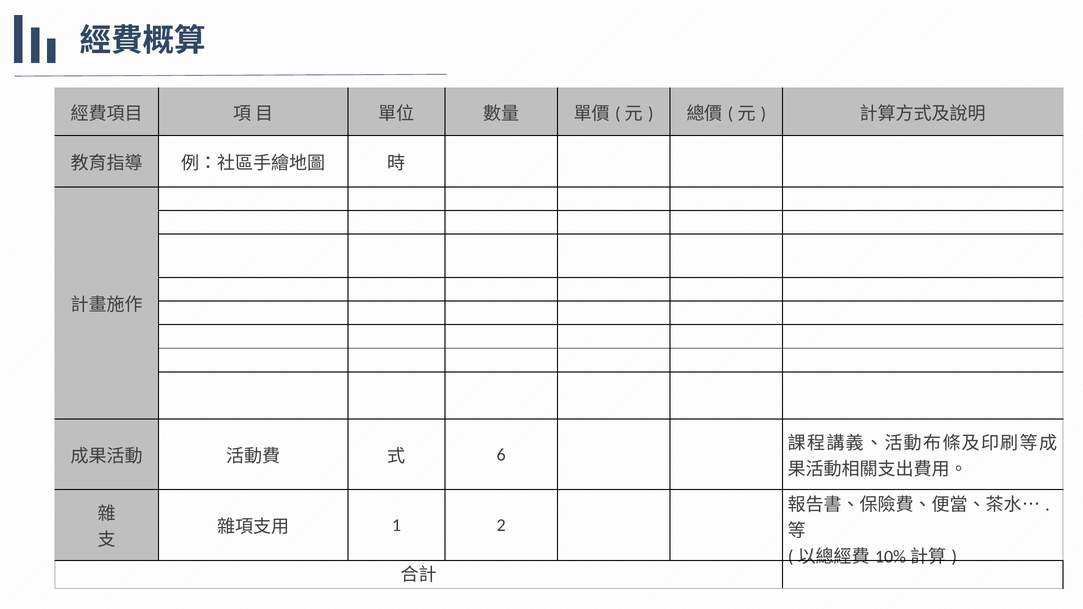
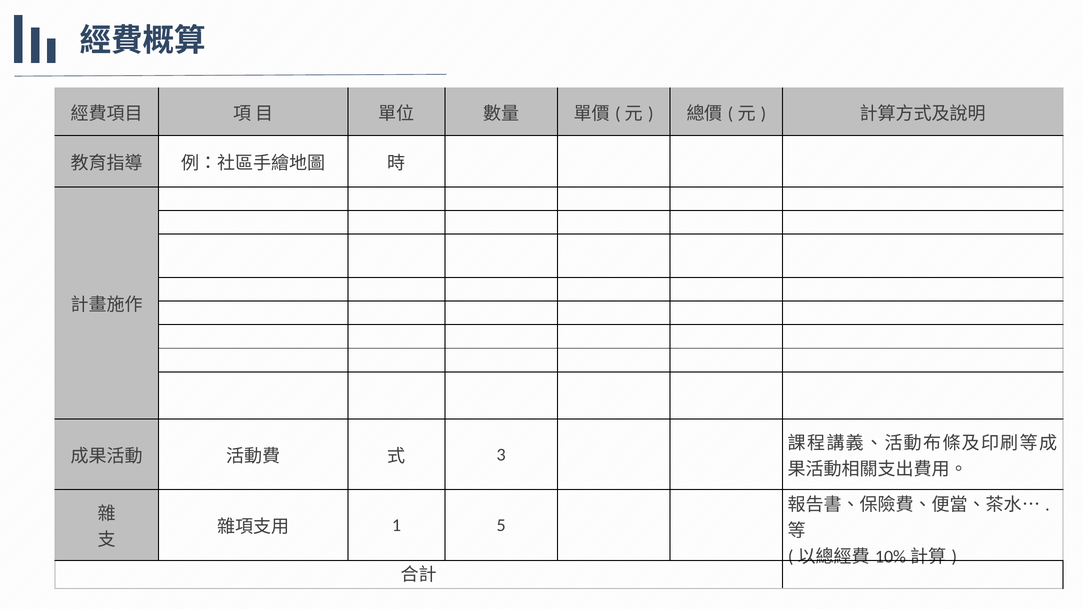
6: 6 -> 3 (501, 455)
2: 2 -> 5 (501, 525)
